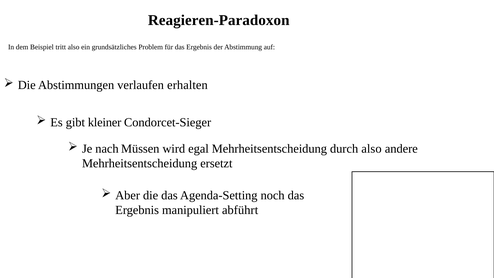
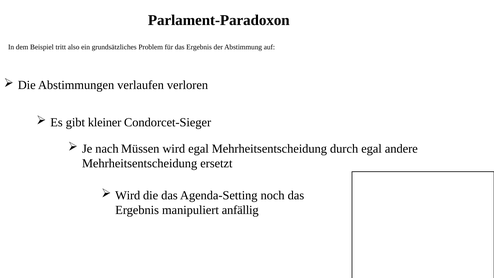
Reagieren-Paradoxon: Reagieren-Paradoxon -> Parlament-Paradoxon (219, 20)
erhalten: erhalten -> verloren (188, 85)
durch also: also -> egal (372, 149)
Aber: Aber -> Wird (128, 195)
abführt: abführt -> anfällig (240, 210)
